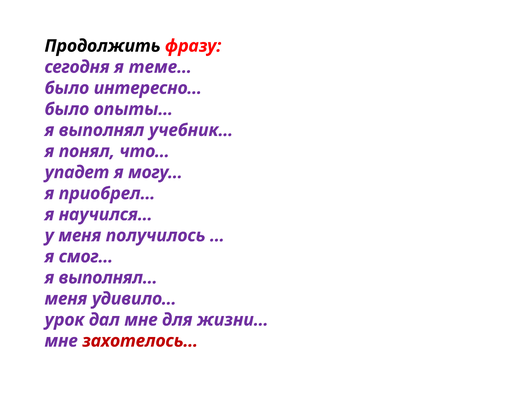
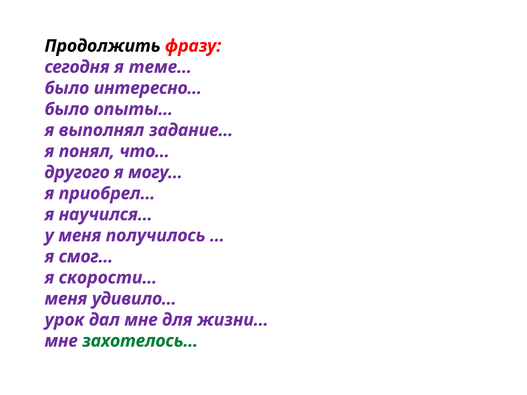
учебник…: учебник… -> задание… (191, 130)
упадет: упадет -> другого (77, 172)
выполнял…: выполнял… -> скорости… (108, 278)
захотелось… colour: red -> green (140, 341)
